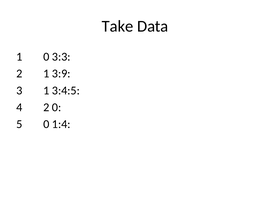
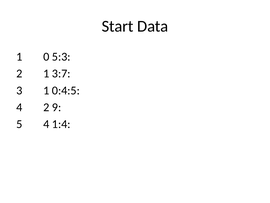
Take: Take -> Start (118, 26)
3:3: 3:3 -> 5:3 (61, 57)
3:9: 3:9 -> 3:7 (61, 73)
3:4:5: 3:4:5 -> 0:4:5 (66, 90)
2 0: 0 -> 9 (57, 107)
5 0: 0 -> 4 (46, 124)
